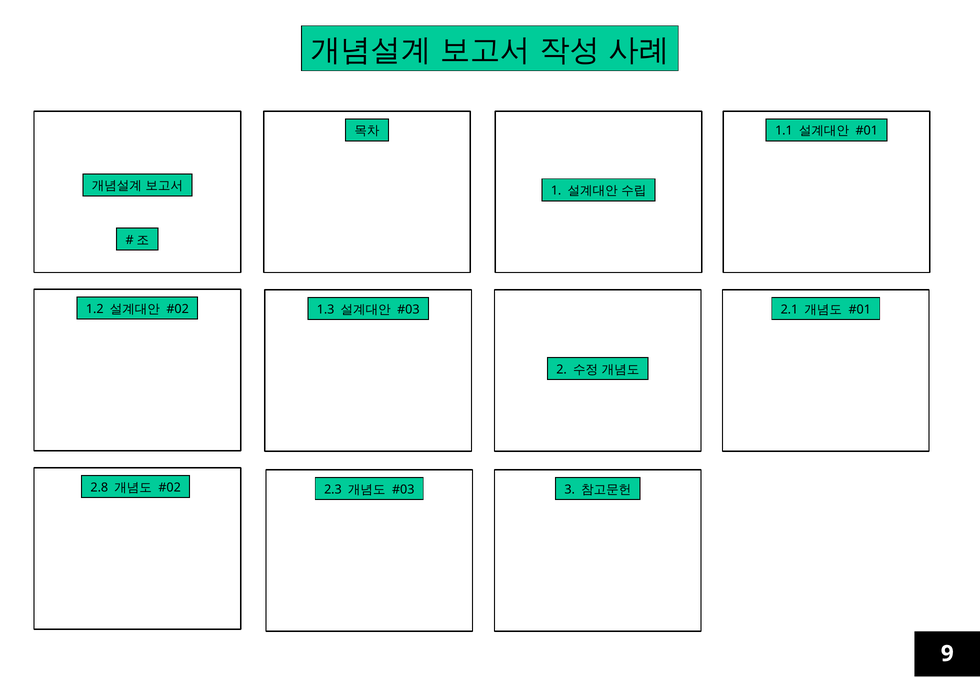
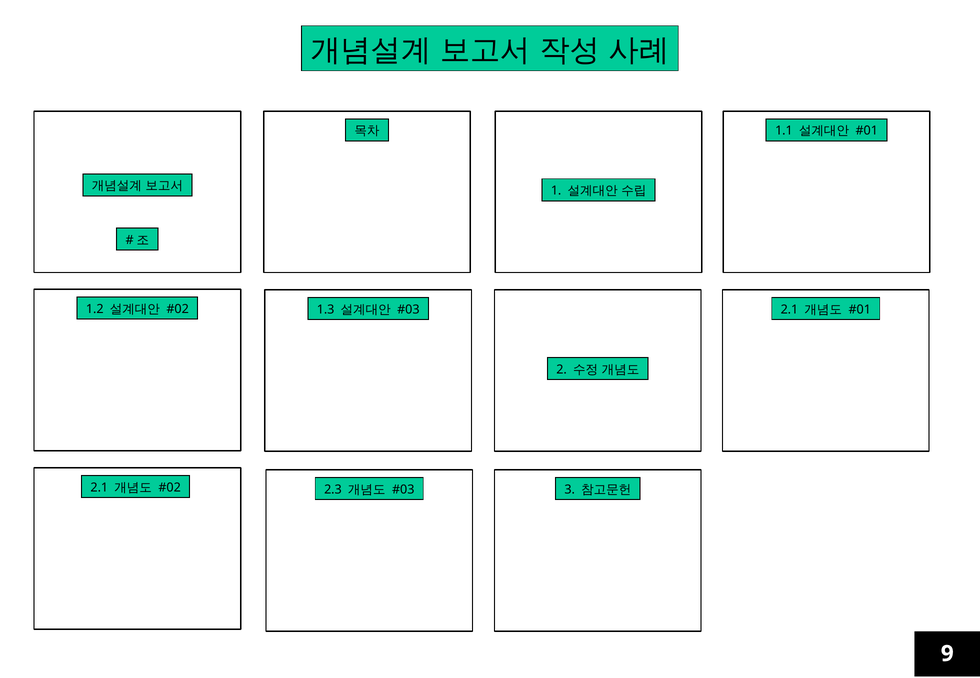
2.8: 2.8 -> 2.1 (99, 488)
